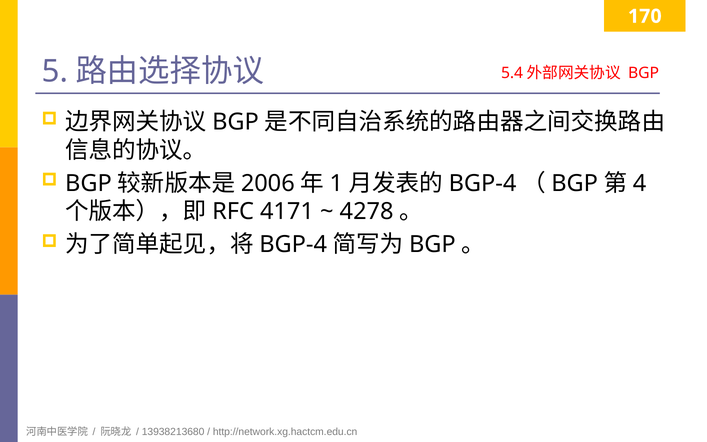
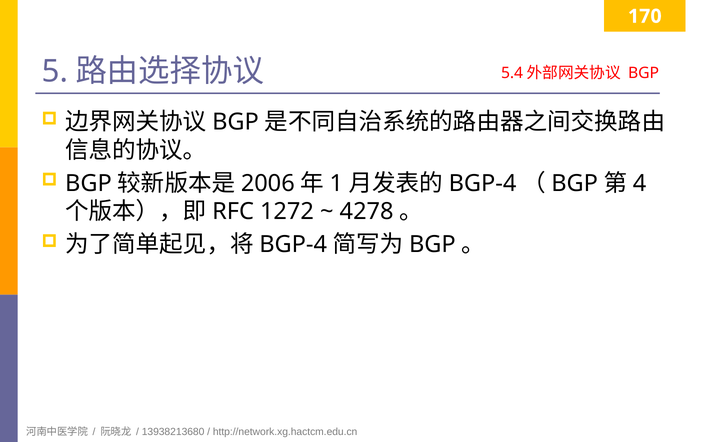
4171: 4171 -> 1272 (287, 212)
